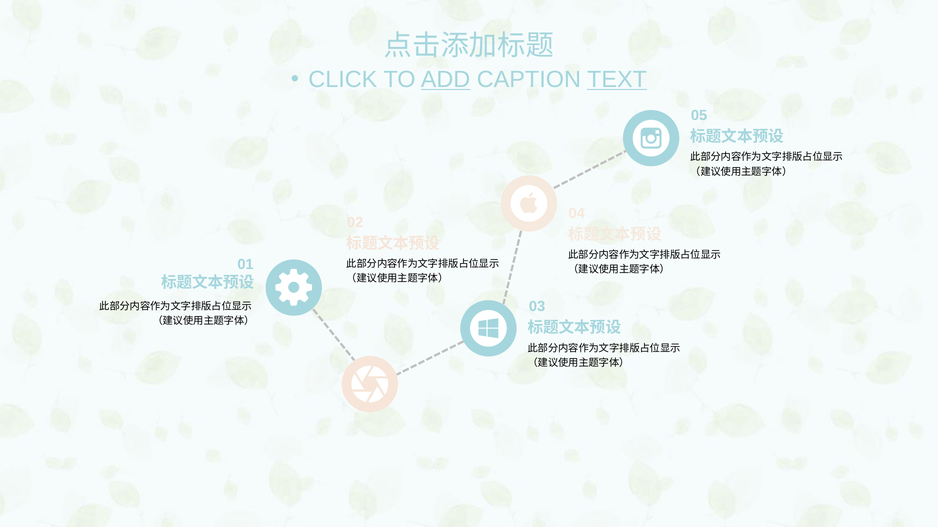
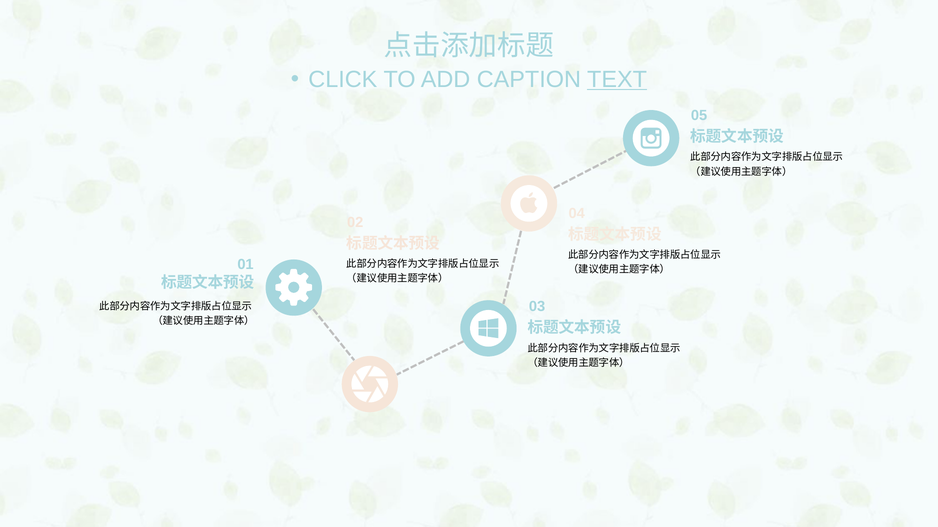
ADD underline: present -> none (446, 80)
